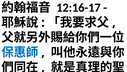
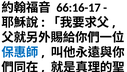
12:16-17: 12:16-17 -> 66:16-17 (79, 8)
